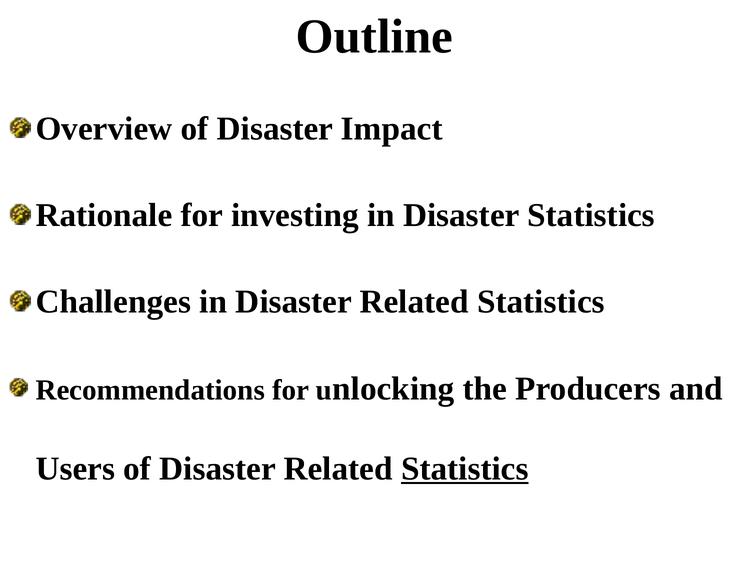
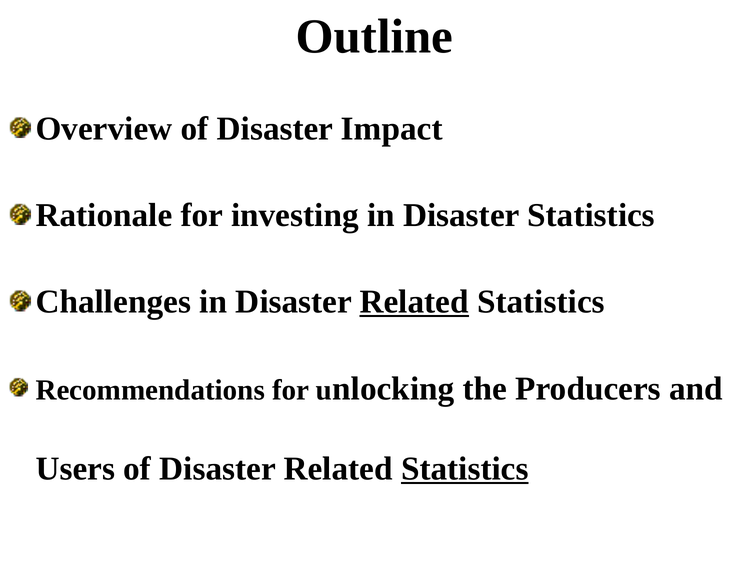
Related underline: none -> present (414, 302)
